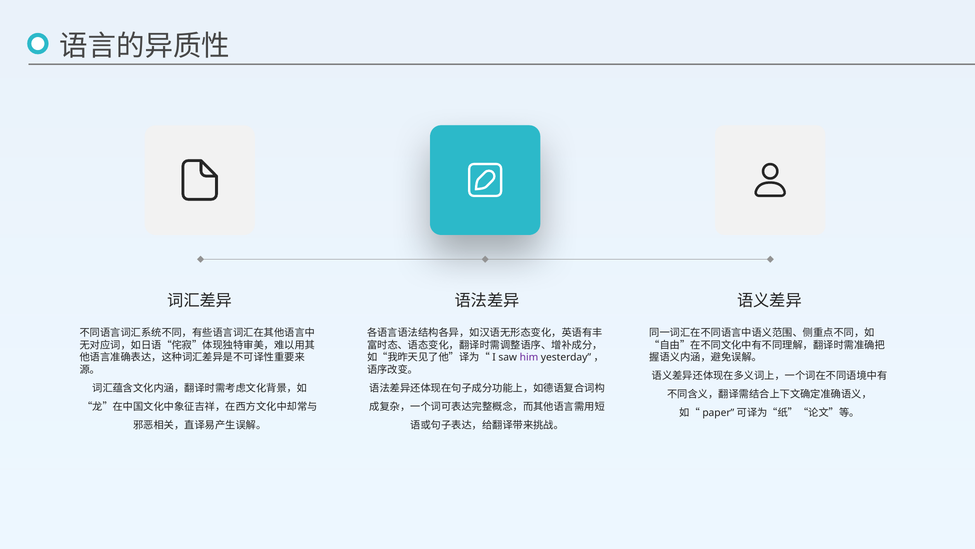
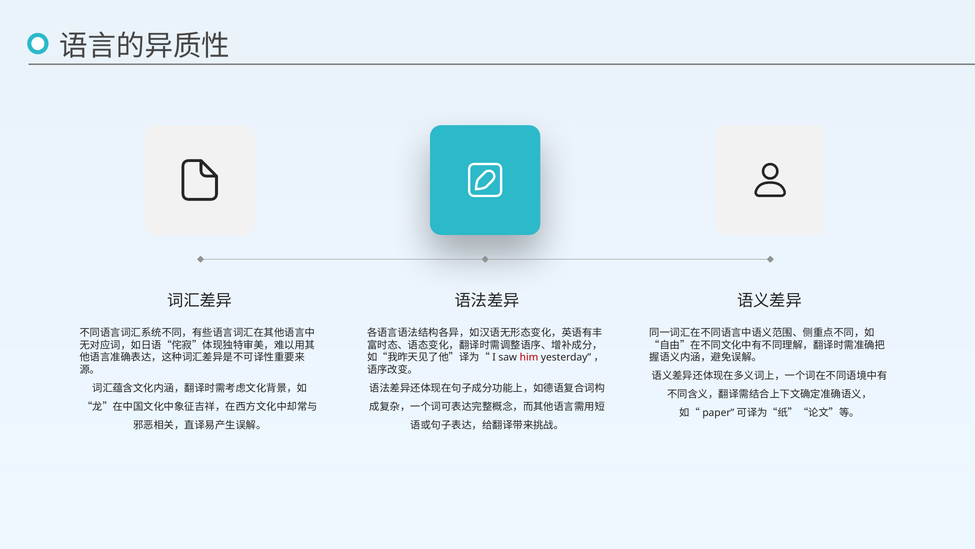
him colour: purple -> red (529, 357)
